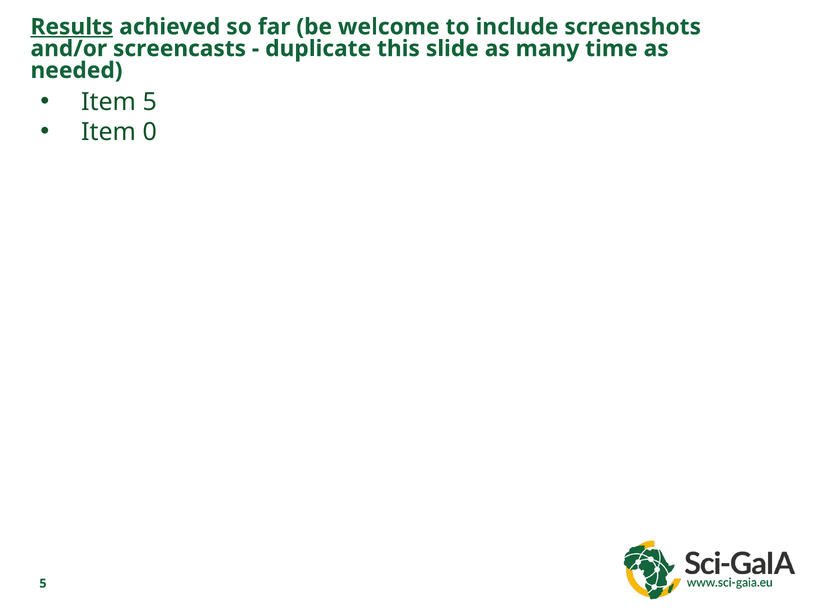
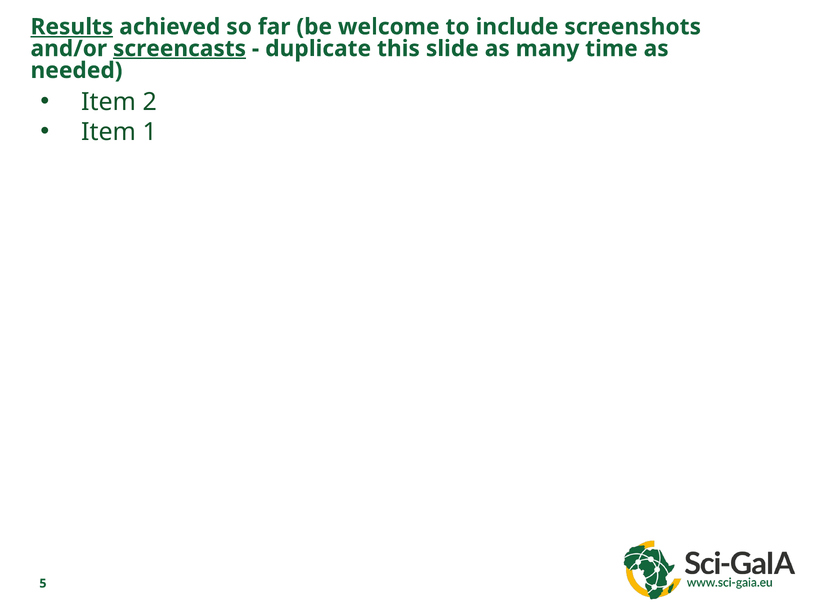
screencasts underline: none -> present (180, 49)
Item 5: 5 -> 2 (150, 102)
0: 0 -> 1 (150, 132)
